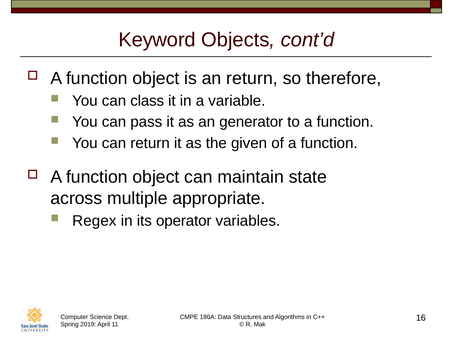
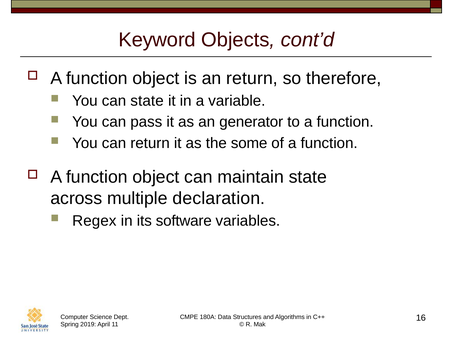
can class: class -> state (147, 101)
given: given -> some (249, 143)
appropriate: appropriate -> declaration (219, 198)
operator: operator -> software (184, 221)
